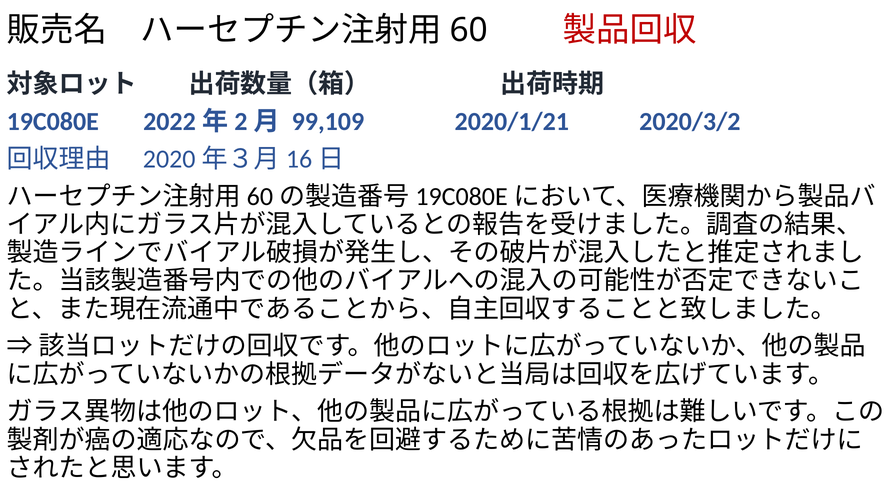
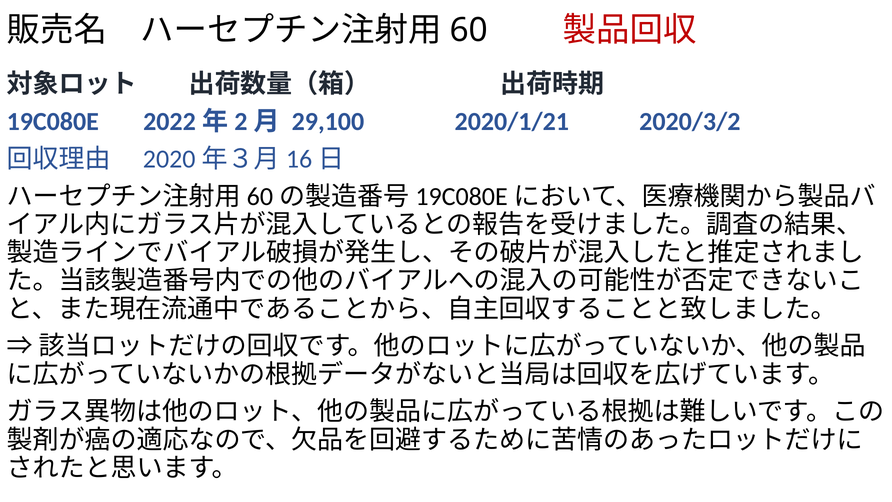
99,109: 99,109 -> 29,100 (328, 122)
